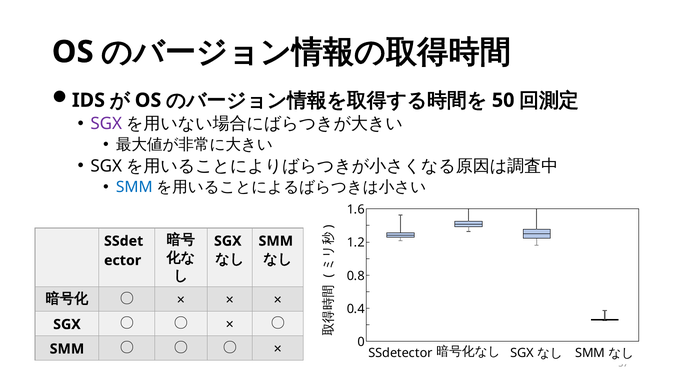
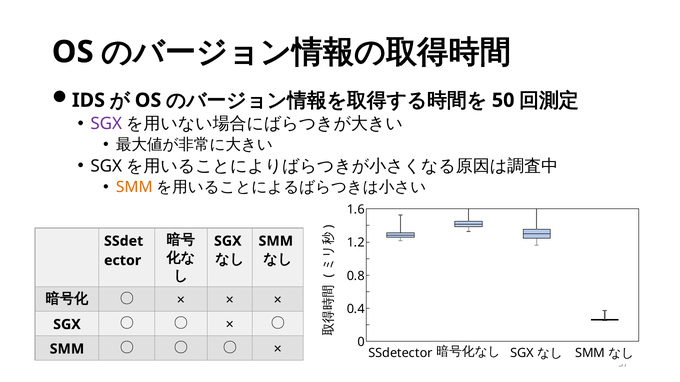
SMM colour: blue -> orange (134, 187)
